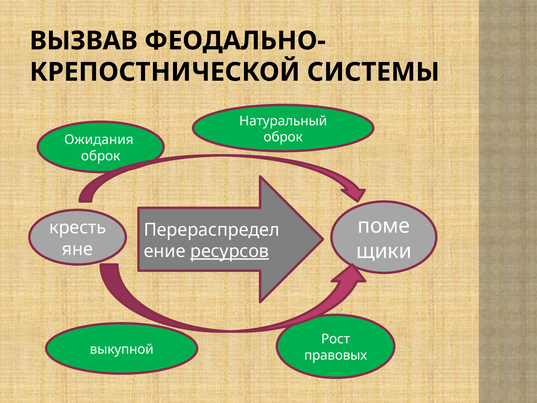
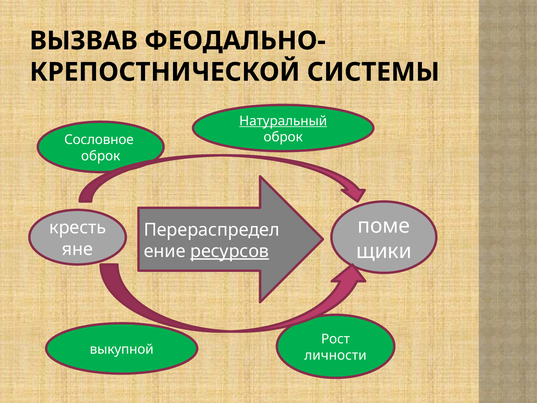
Натуральный underline: none -> present (283, 121)
Ожидания: Ожидания -> Сословное (99, 140)
правовых: правовых -> личности (336, 355)
